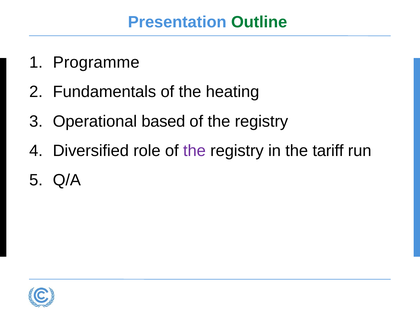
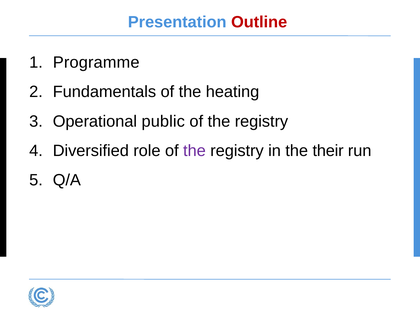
Outline colour: green -> red (259, 22)
based: based -> public (163, 121)
tariff: tariff -> their (328, 151)
